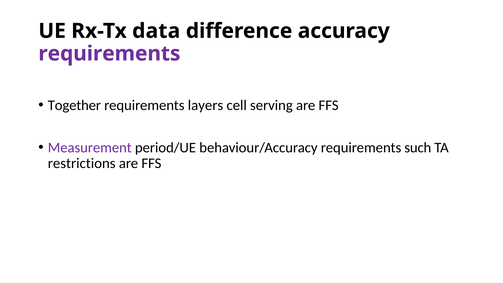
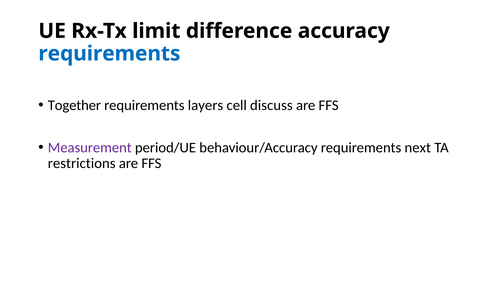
data: data -> limit (156, 31)
requirements colour: purple -> blue (109, 54)
serving: serving -> discuss (271, 105)
such: such -> next (418, 148)
